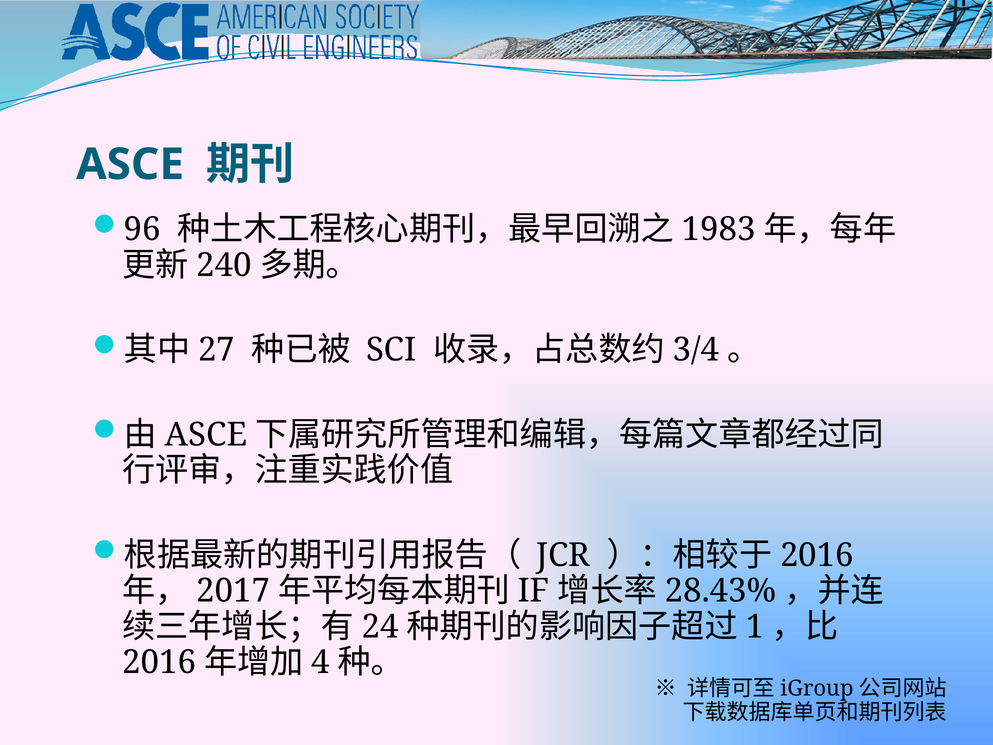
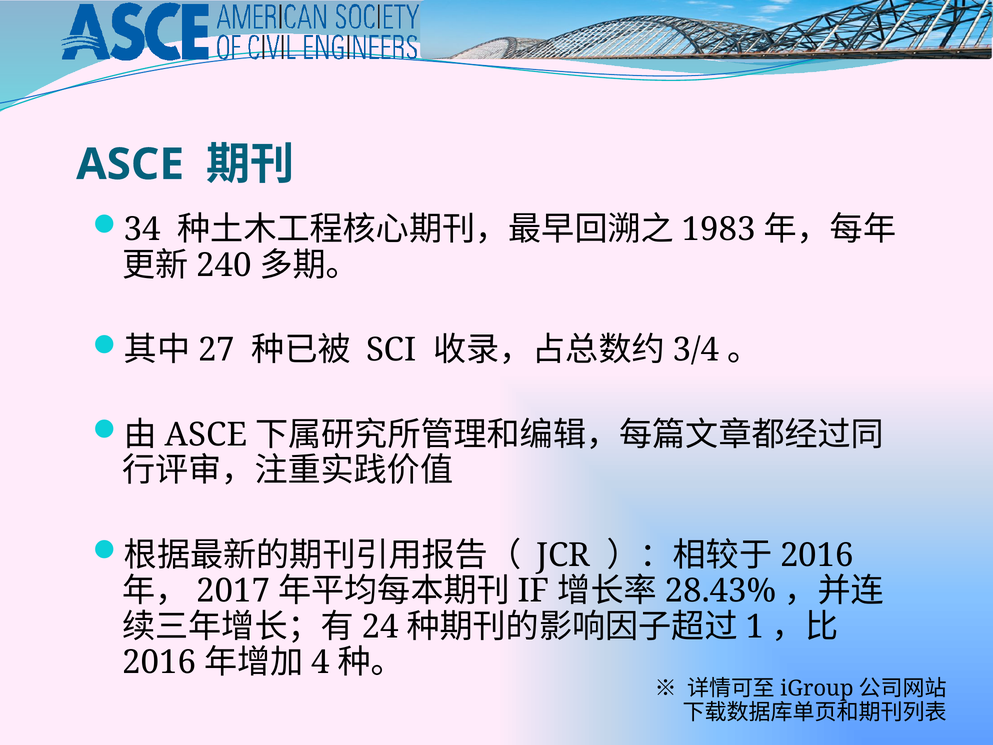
96: 96 -> 34 (142, 229)
